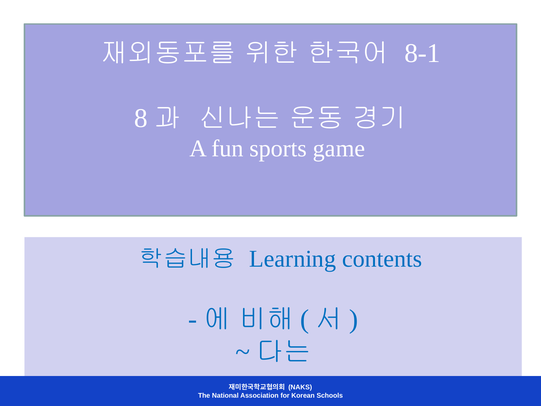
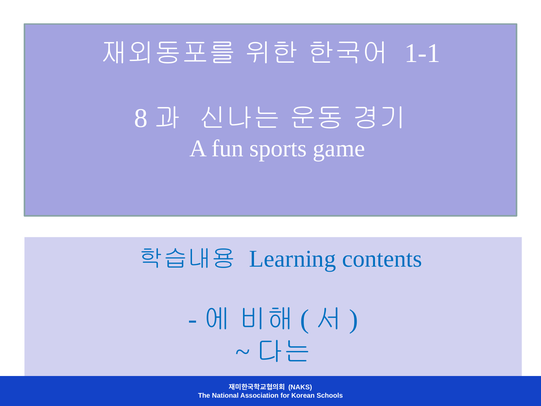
8-1: 8-1 -> 1-1 (422, 53)
